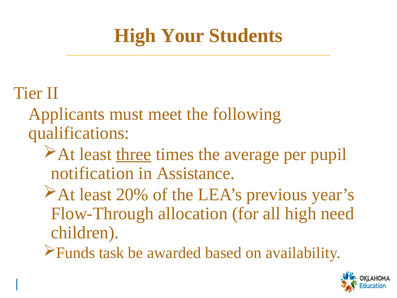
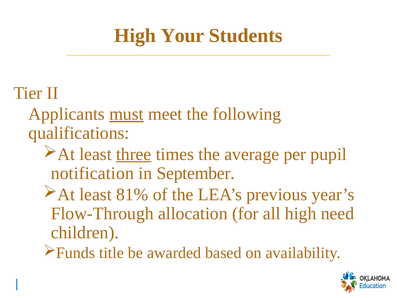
must underline: none -> present (126, 114)
Assistance: Assistance -> September (196, 173)
20%: 20% -> 81% (132, 194)
task: task -> title (112, 253)
